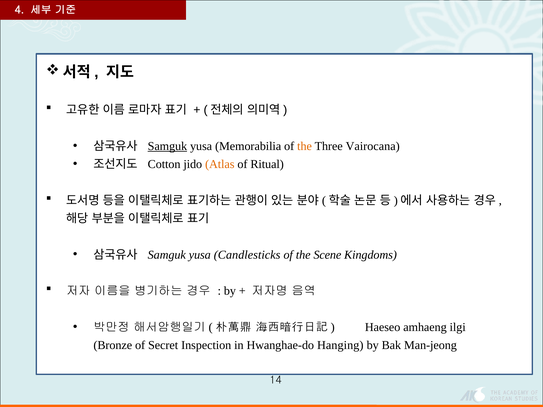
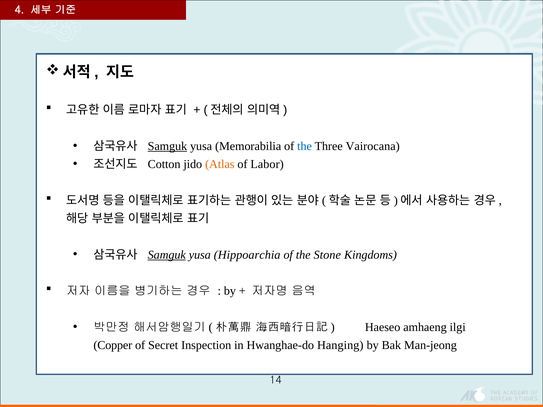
the colour: orange -> blue (305, 146)
Ritual: Ritual -> Labor (267, 164)
Samguk underline: none -> present (167, 255)
Candlesticks: Candlesticks -> Hippoarchia (247, 255)
Scene: Scene -> Stone (327, 255)
Bronze: Bronze -> Copper (113, 345)
